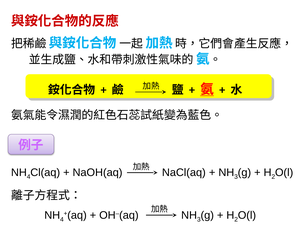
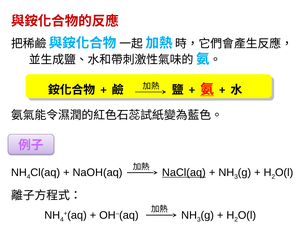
NaCl(aq underline: none -> present (184, 173)
